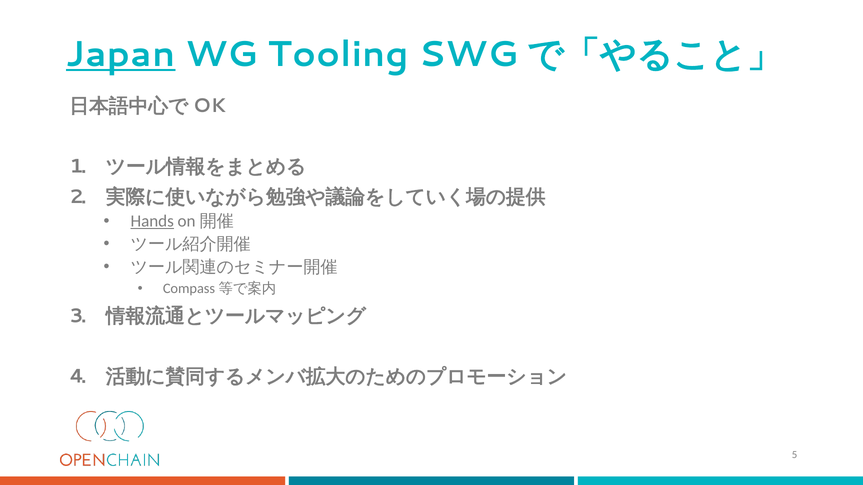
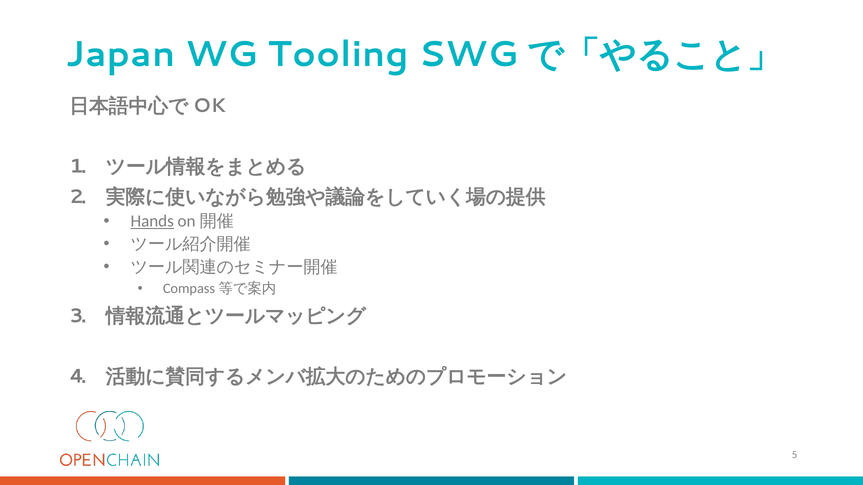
Japan underline: present -> none (121, 54)
